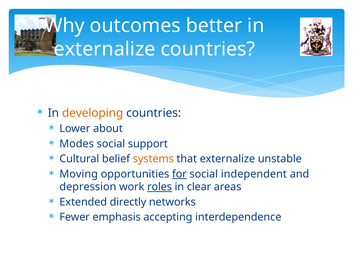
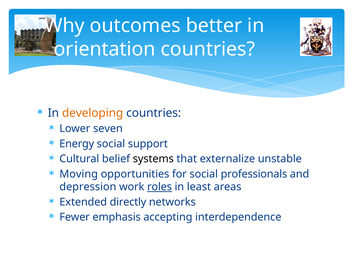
externalize: externalize -> orientation (105, 49)
about: about -> seven (108, 129)
Modes: Modes -> Energy (77, 144)
systems colour: orange -> black (153, 159)
for underline: present -> none (179, 174)
independent: independent -> professionals (254, 174)
clear: clear -> least (199, 187)
